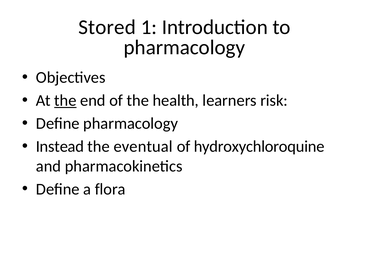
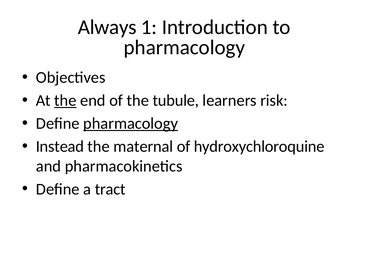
Stored: Stored -> Always (107, 27)
health: health -> tubule (176, 100)
pharmacology underline: none -> present (131, 123)
eventual: eventual -> maternal (143, 146)
flora: flora -> tract (110, 189)
